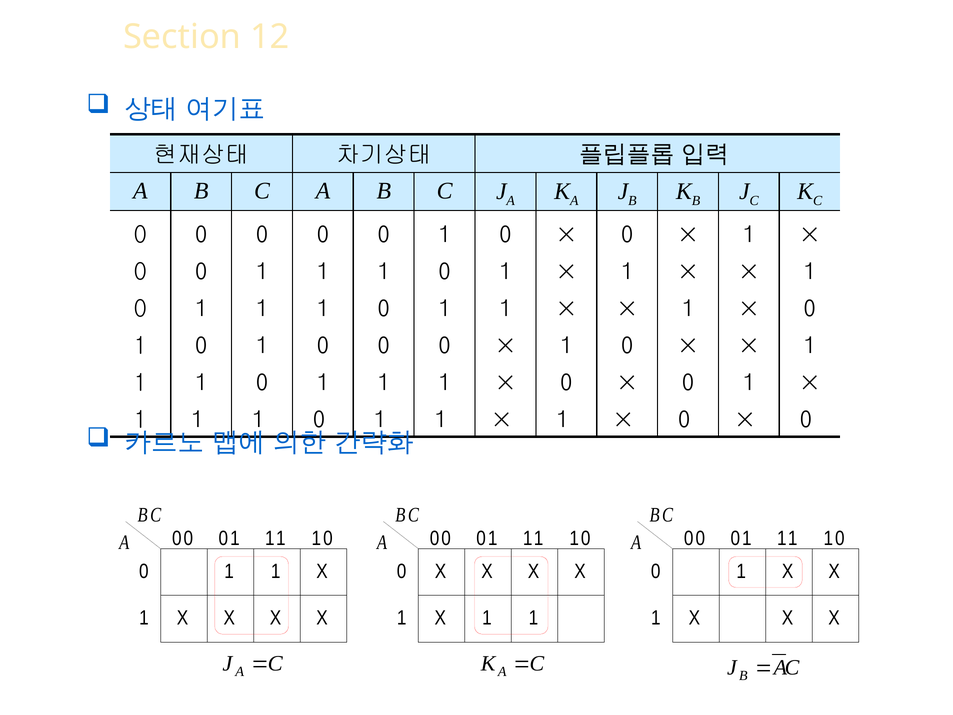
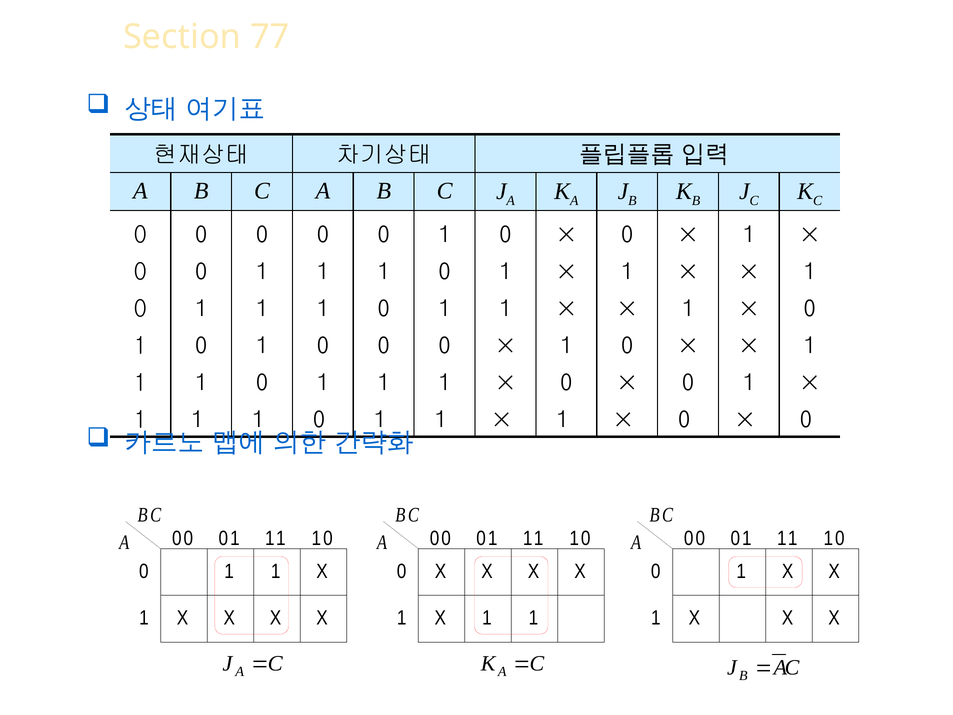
12: 12 -> 77 (270, 37)
